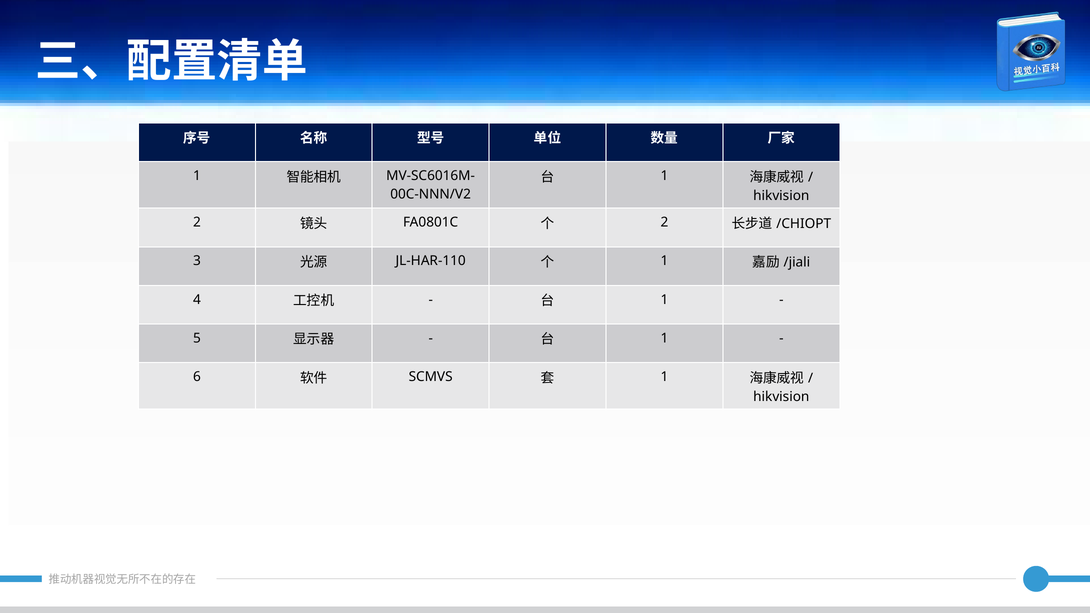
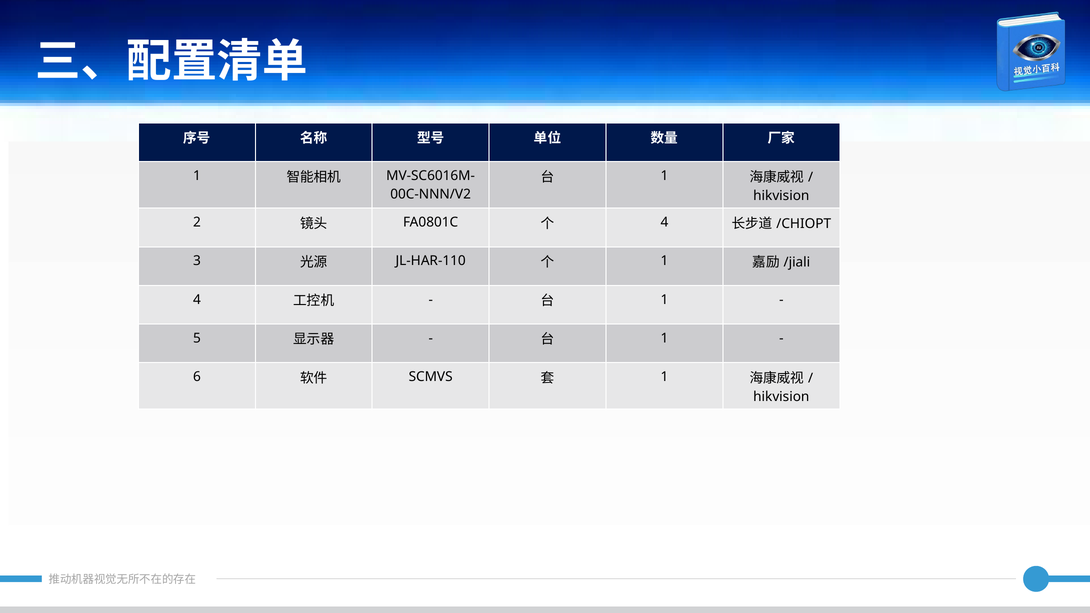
2: 2 -> 4 (664, 222)
